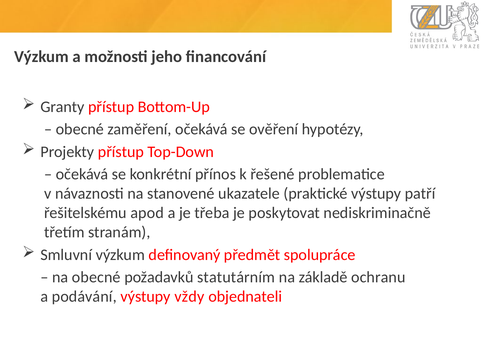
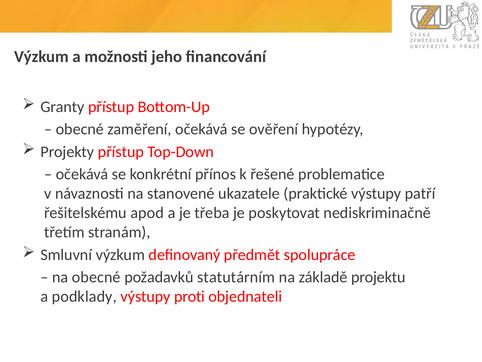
ochranu: ochranu -> projektu (378, 277)
podávání: podávání -> podklady (84, 296)
vždy: vždy -> proti (190, 296)
